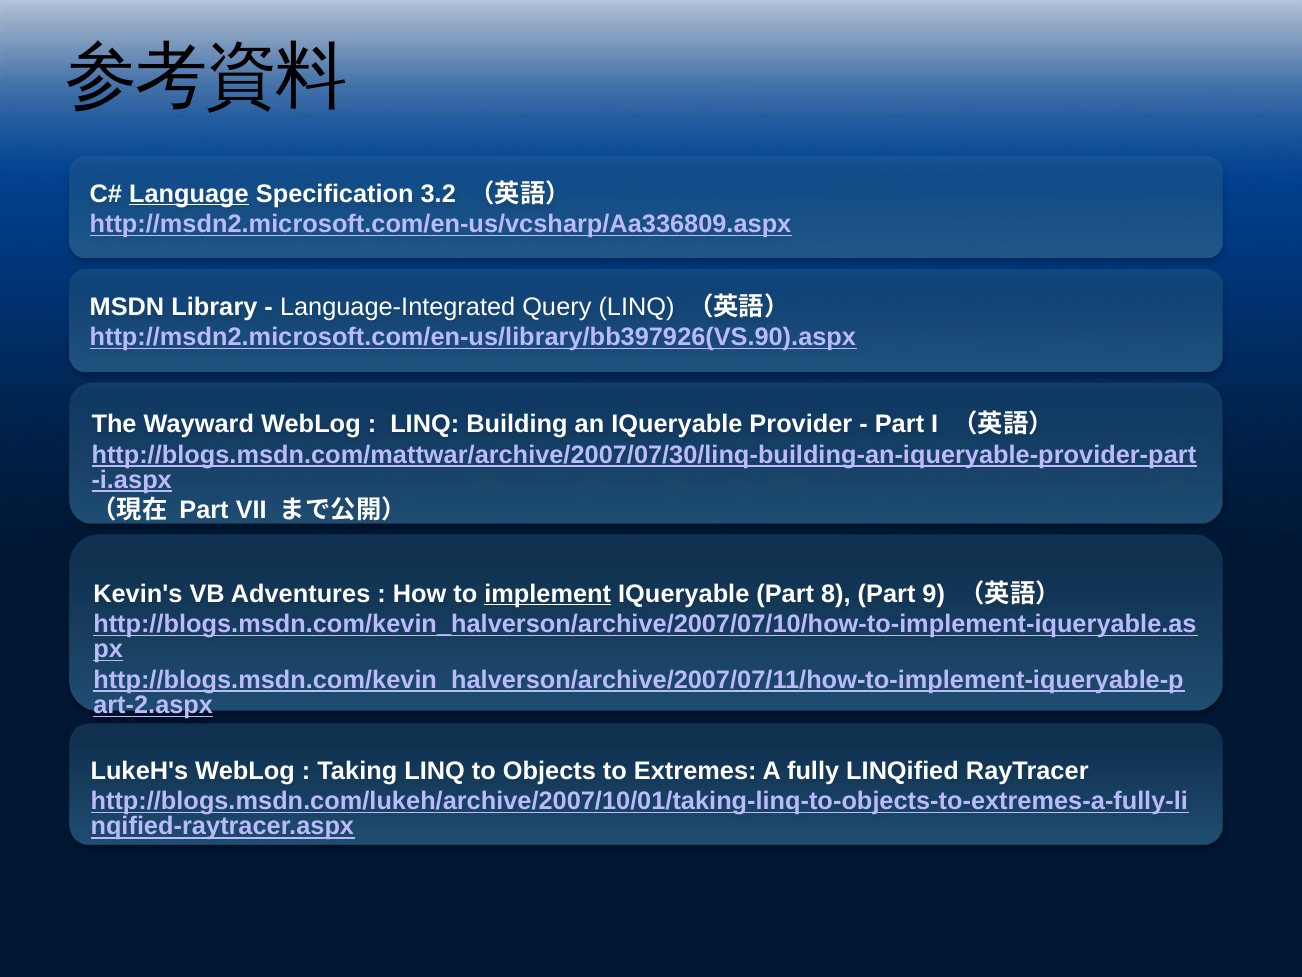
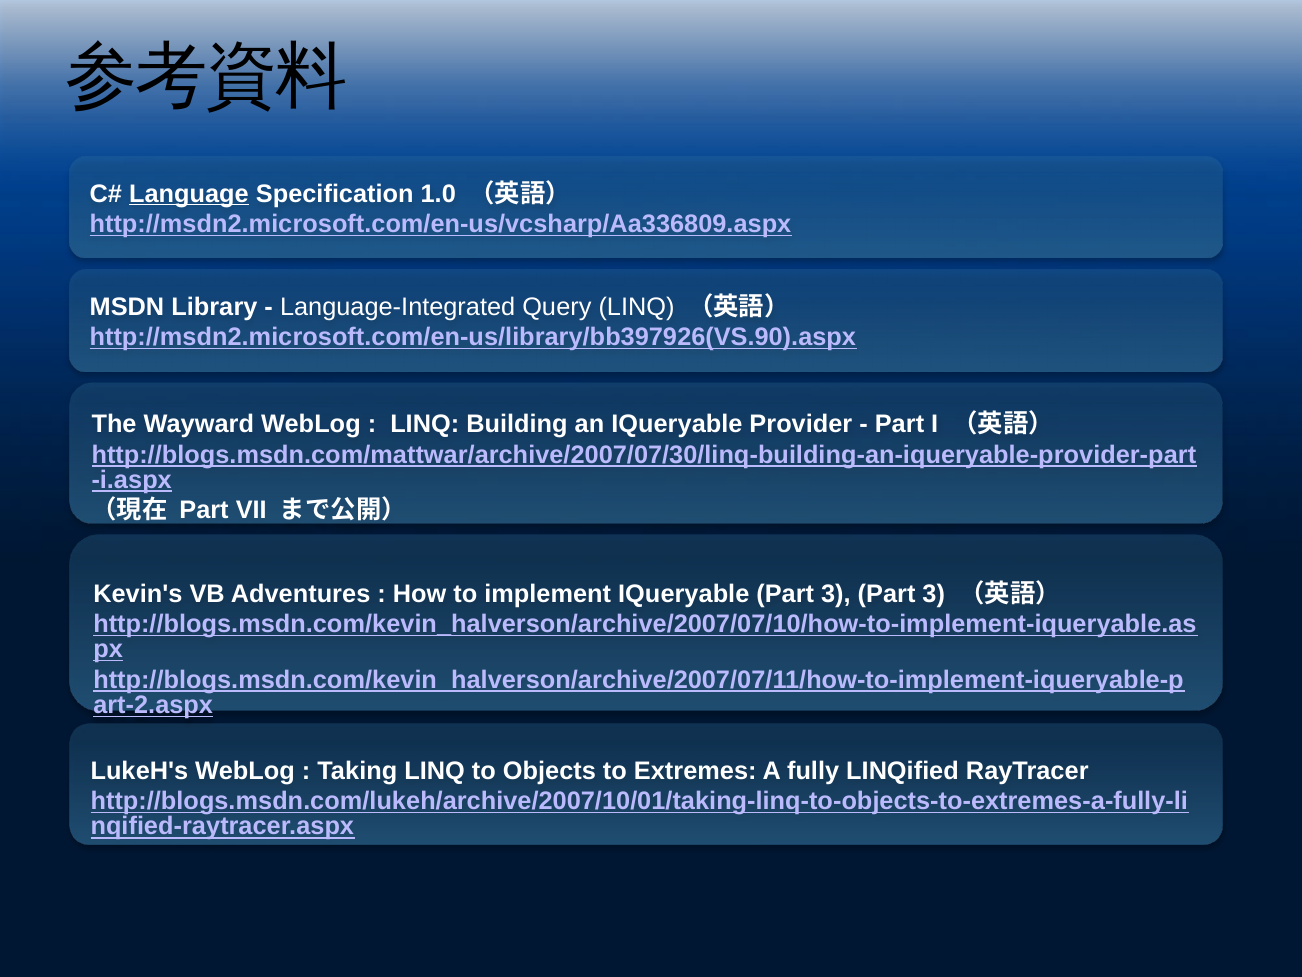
3.2: 3.2 -> 1.0 (438, 194)
implement underline: present -> none (548, 593)
IQueryable Part 8: 8 -> 3 (836, 593)
9: 9 -> 3 (934, 593)
